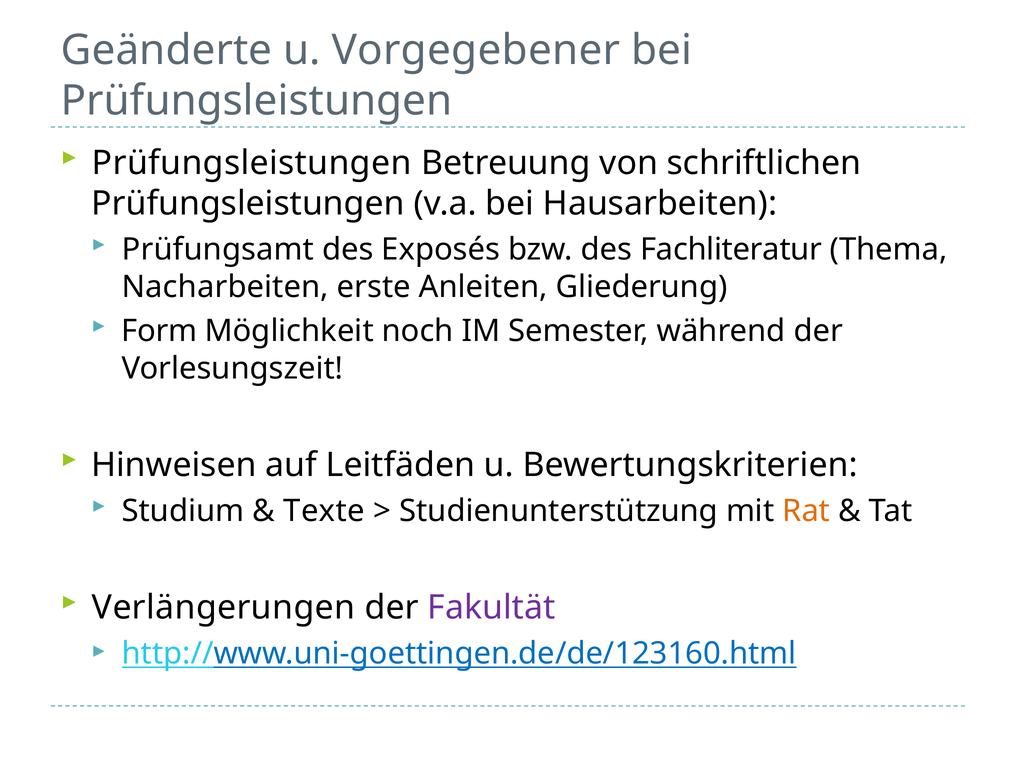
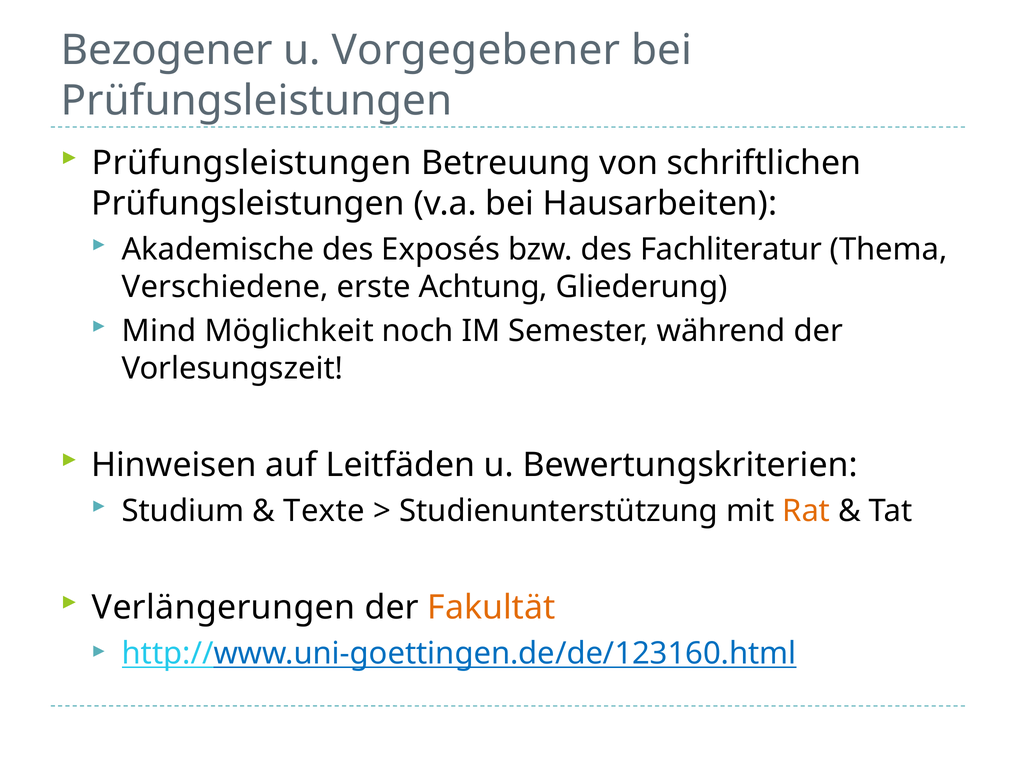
Geänderte: Geänderte -> Bezogener (167, 50)
Prüfungsamt: Prüfungsamt -> Akademische (218, 250)
Nacharbeiten: Nacharbeiten -> Verschiedene (225, 287)
Anleiten: Anleiten -> Achtung (483, 287)
Form: Form -> Mind (159, 331)
Fakultät colour: purple -> orange (491, 608)
